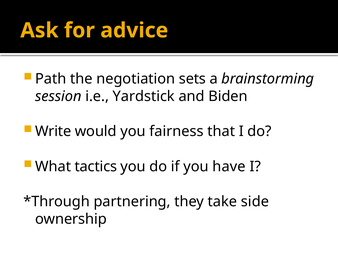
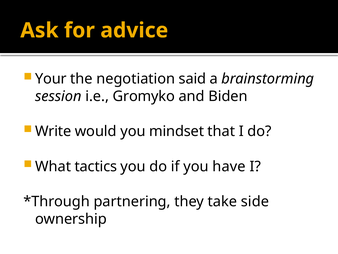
Path: Path -> Your (51, 79)
sets: sets -> said (192, 79)
Yardstick: Yardstick -> Gromyko (144, 96)
fairness: fairness -> mindset (177, 131)
